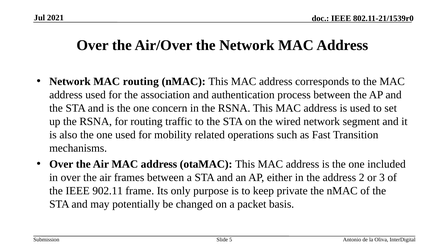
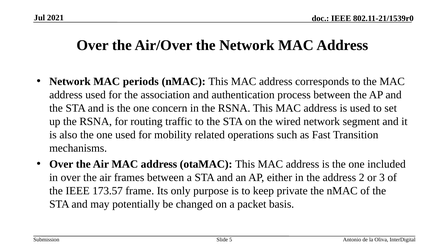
MAC routing: routing -> periods (141, 81)
902.11: 902.11 -> 173.57 (108, 191)
